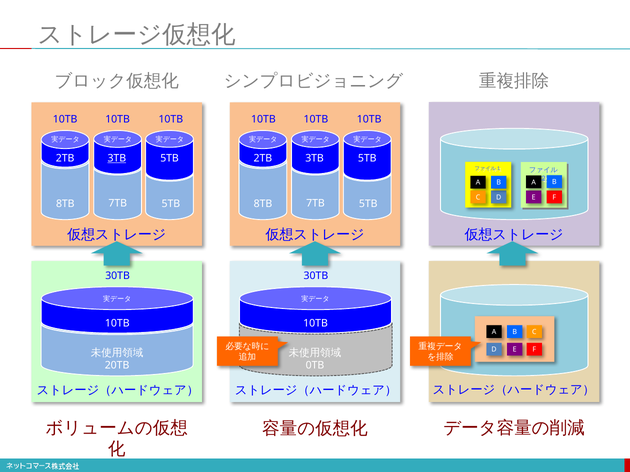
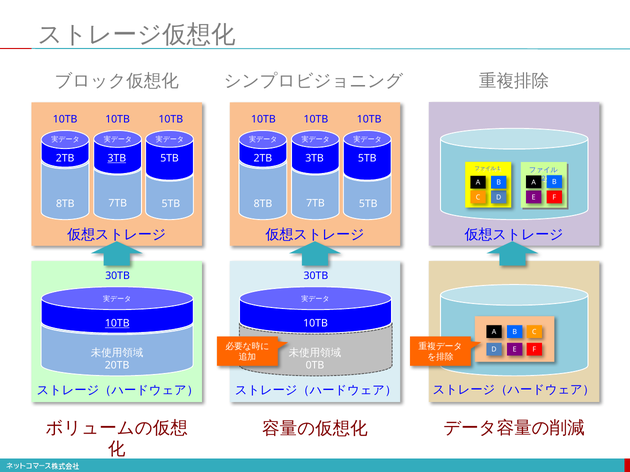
10TB underline: none -> present (117, 323)
